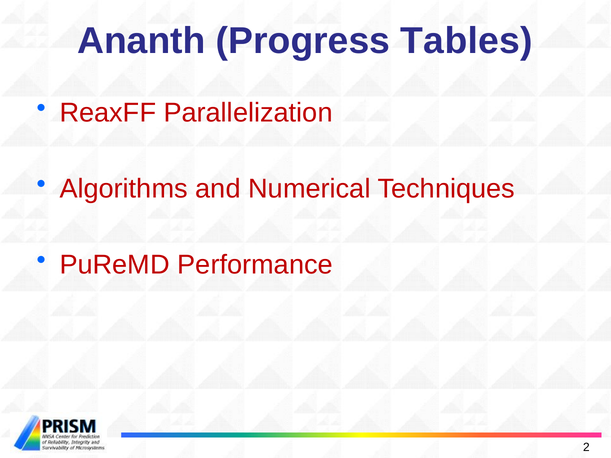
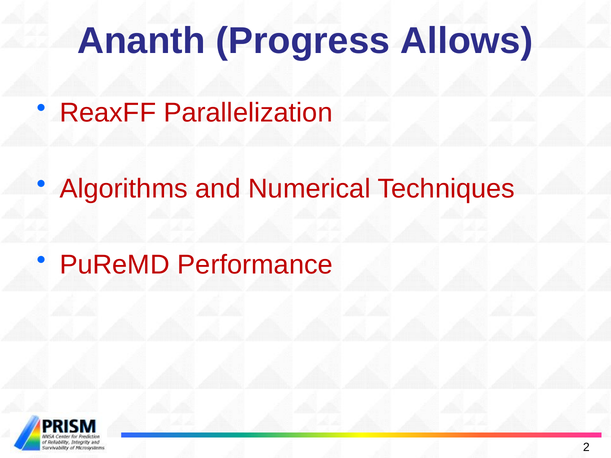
Tables: Tables -> Allows (467, 41)
